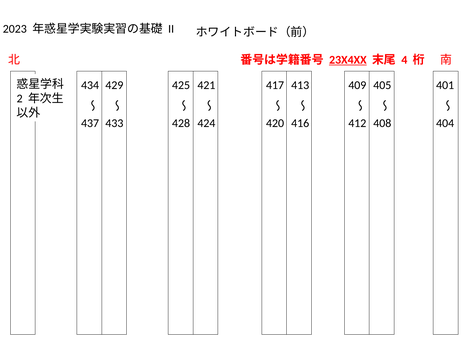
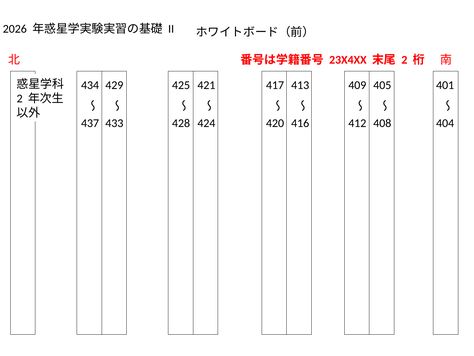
2023: 2023 -> 2026 (15, 29)
23X4XX underline: present -> none (348, 60)
4: 4 -> 2 (404, 60)
